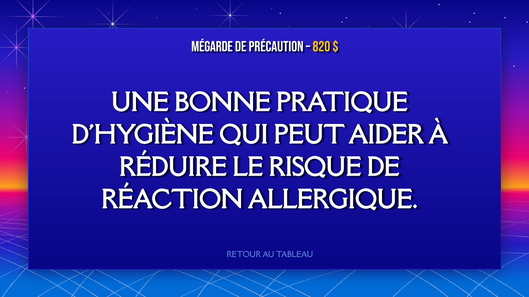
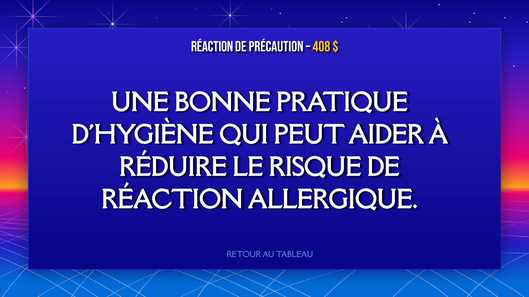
MÉGARDE: MÉGARDE -> RÉACTION (212, 47)
820: 820 -> 408 (321, 47)
